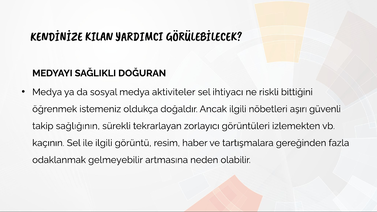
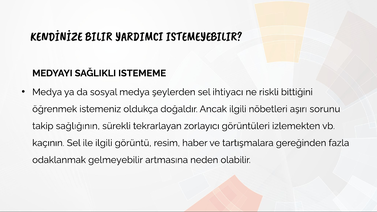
KILAN: KILAN -> BILIR (99, 36)
GÖRÜLEBİLECEK: GÖRÜLEBİLECEK -> ISTEMEYEBILIR (204, 36)
DOĞURAN: DOĞURAN -> ISTEMEME (142, 73)
aktiviteler: aktiviteler -> şeylerden (174, 92)
güvenli: güvenli -> sorunu (325, 109)
